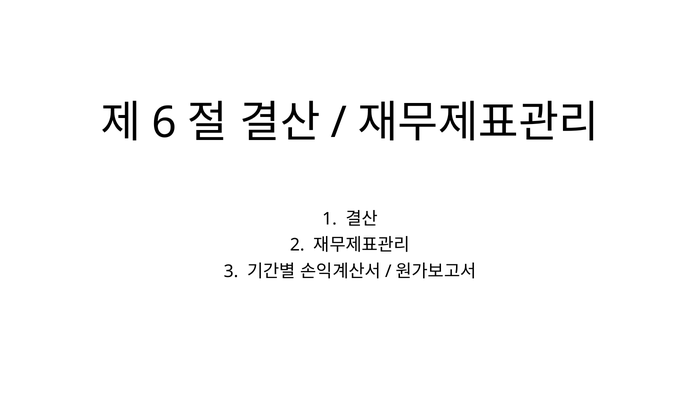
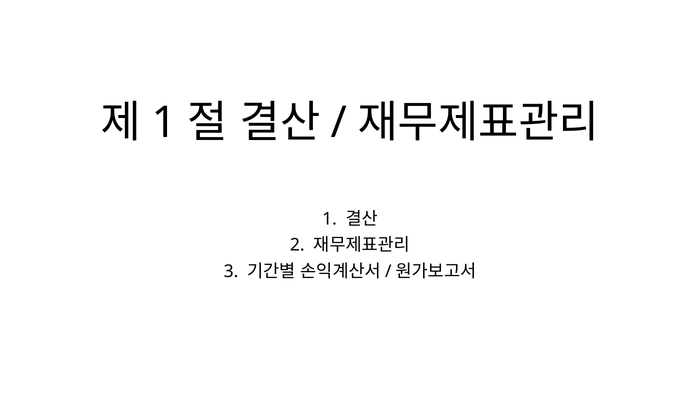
6: 6 -> 1 (164, 122)
